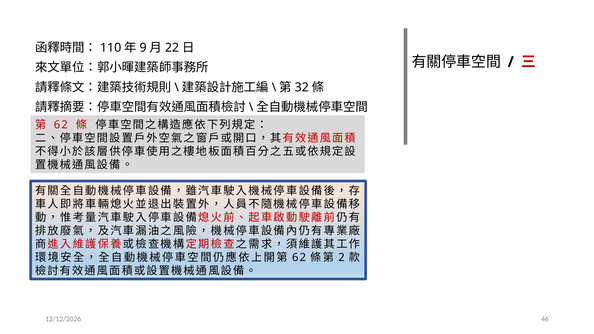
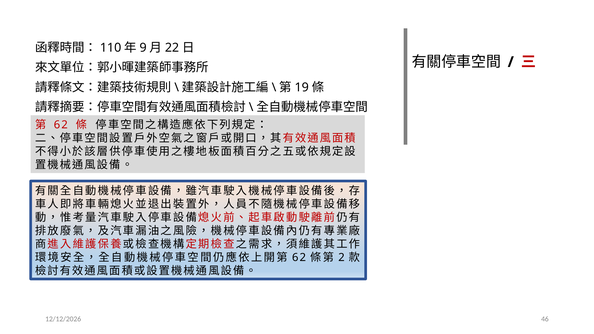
32: 32 -> 19 (302, 87)
